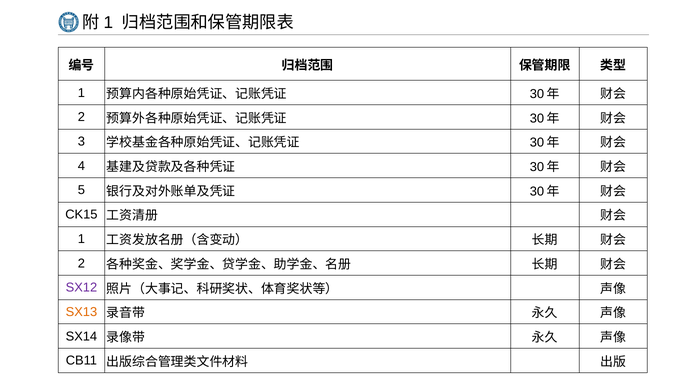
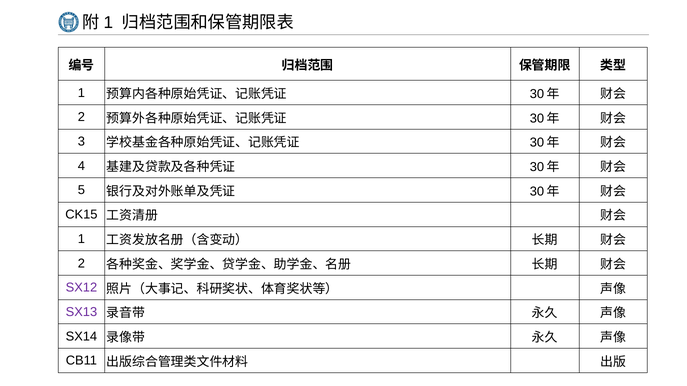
SX13 colour: orange -> purple (81, 312)
